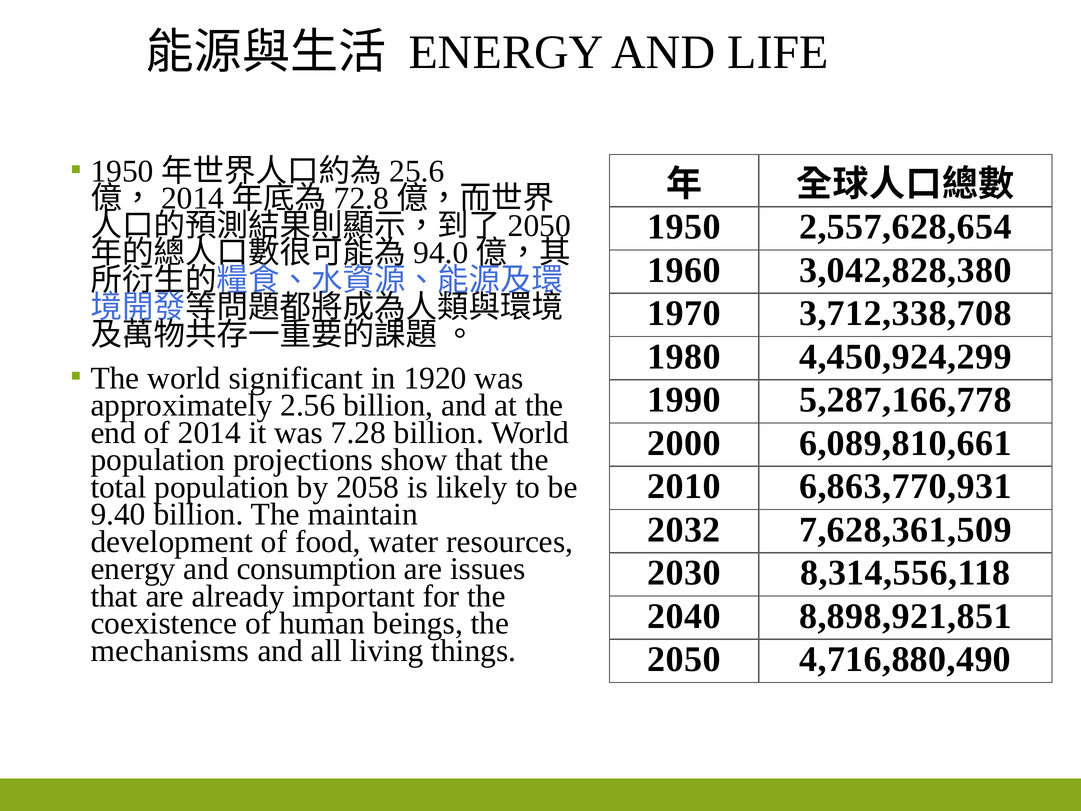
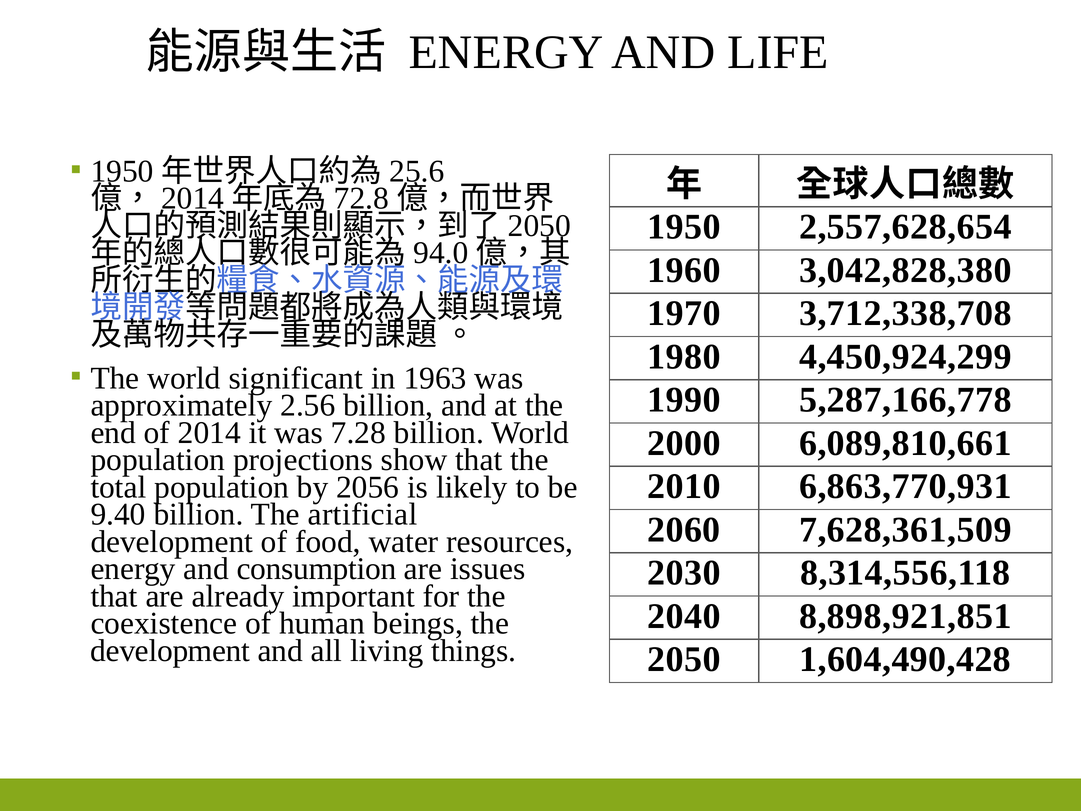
1920: 1920 -> 1963 (435, 378)
2058: 2058 -> 2056 (368, 487)
maintain: maintain -> artificial (363, 514)
2032: 2032 -> 2060 (684, 530)
mechanisms: mechanisms -> development (170, 650)
4,716,880,490: 4,716,880,490 -> 1,604,490,428 (905, 659)
